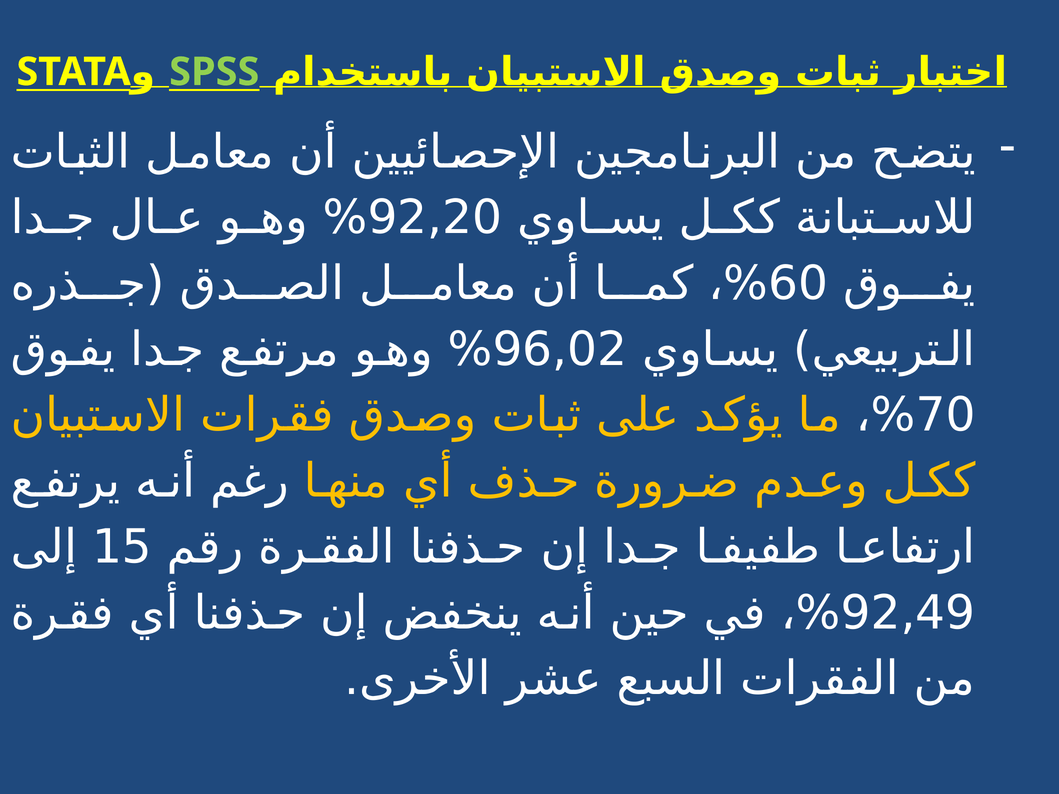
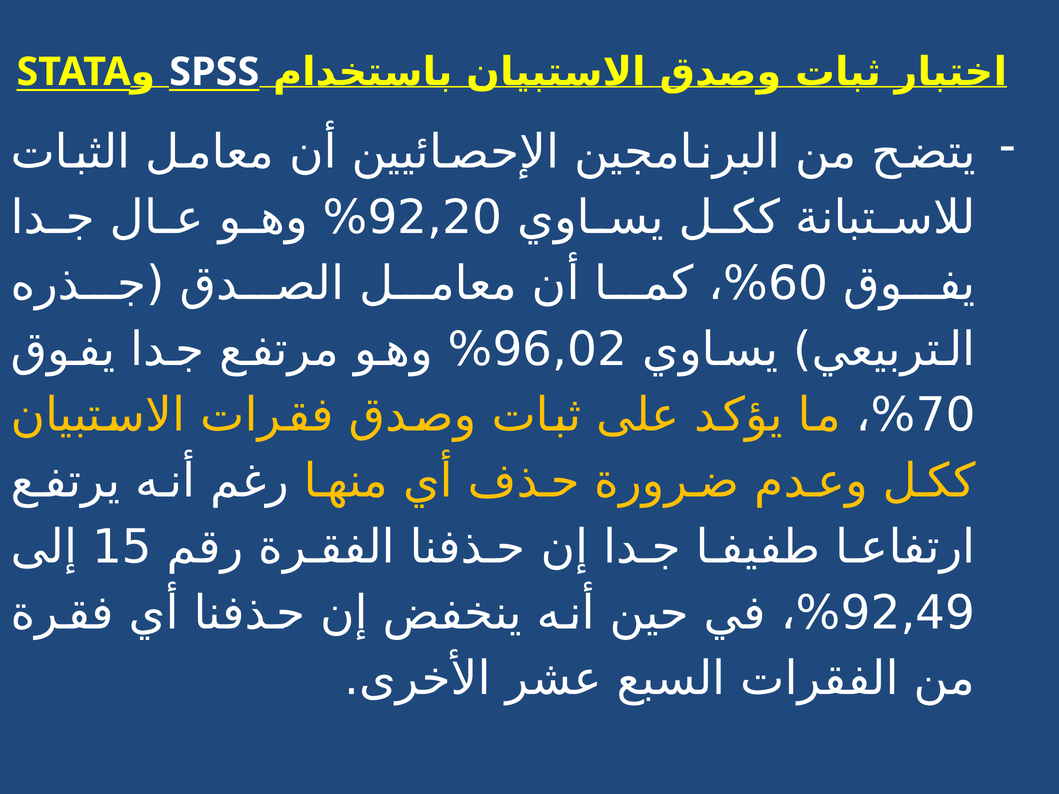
SPSS colour: light green -> white (214, 72)
